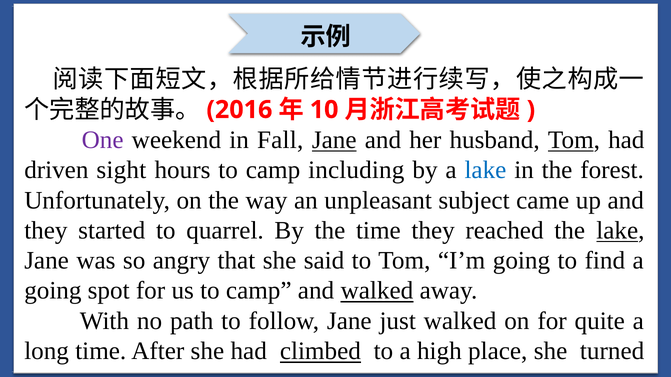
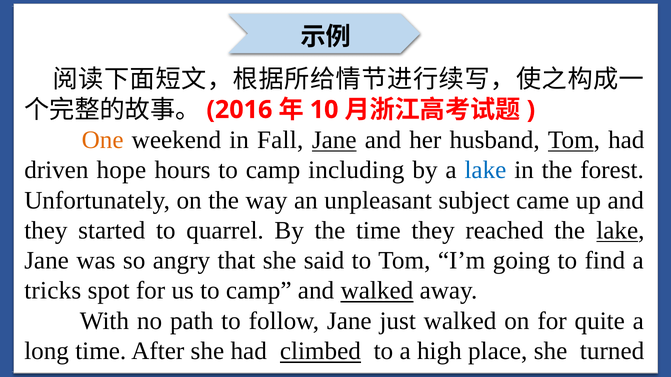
One colour: purple -> orange (103, 140)
sight: sight -> hope (121, 170)
going: going -> tricks (53, 291)
